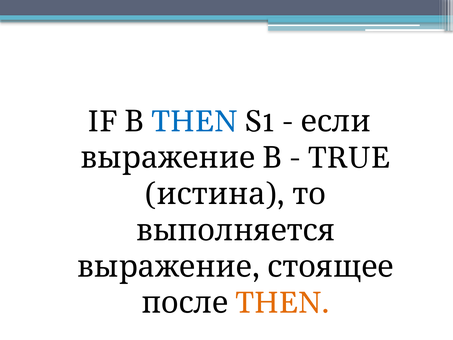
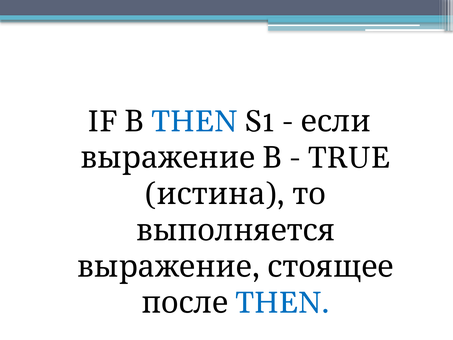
THEN colour: orange -> blue (283, 303)
